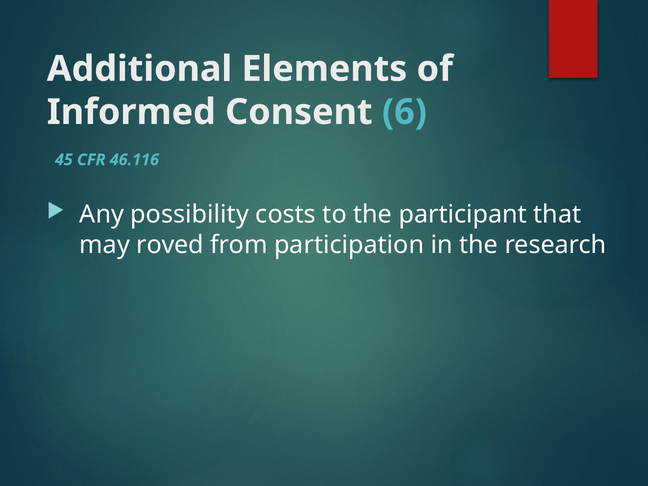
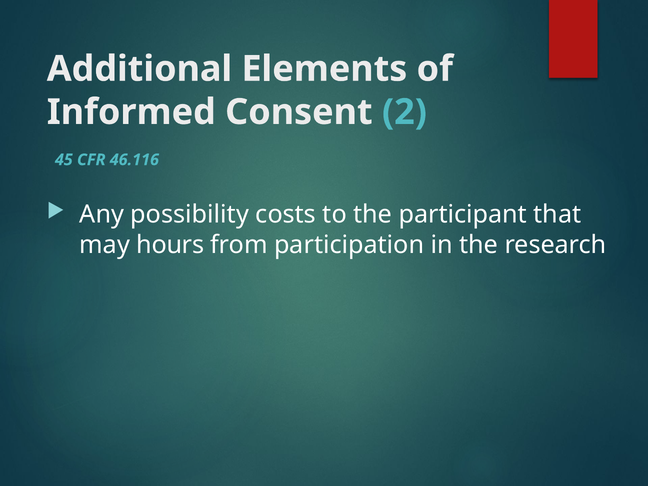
6: 6 -> 2 (404, 112)
roved: roved -> hours (170, 245)
